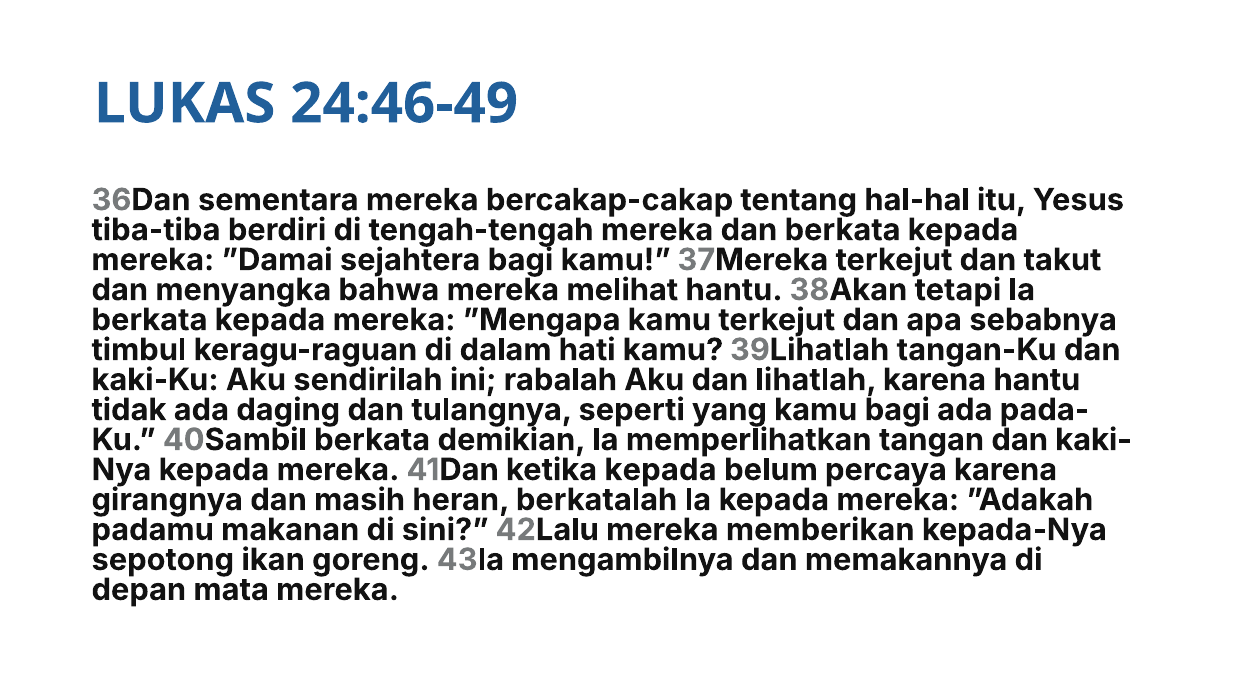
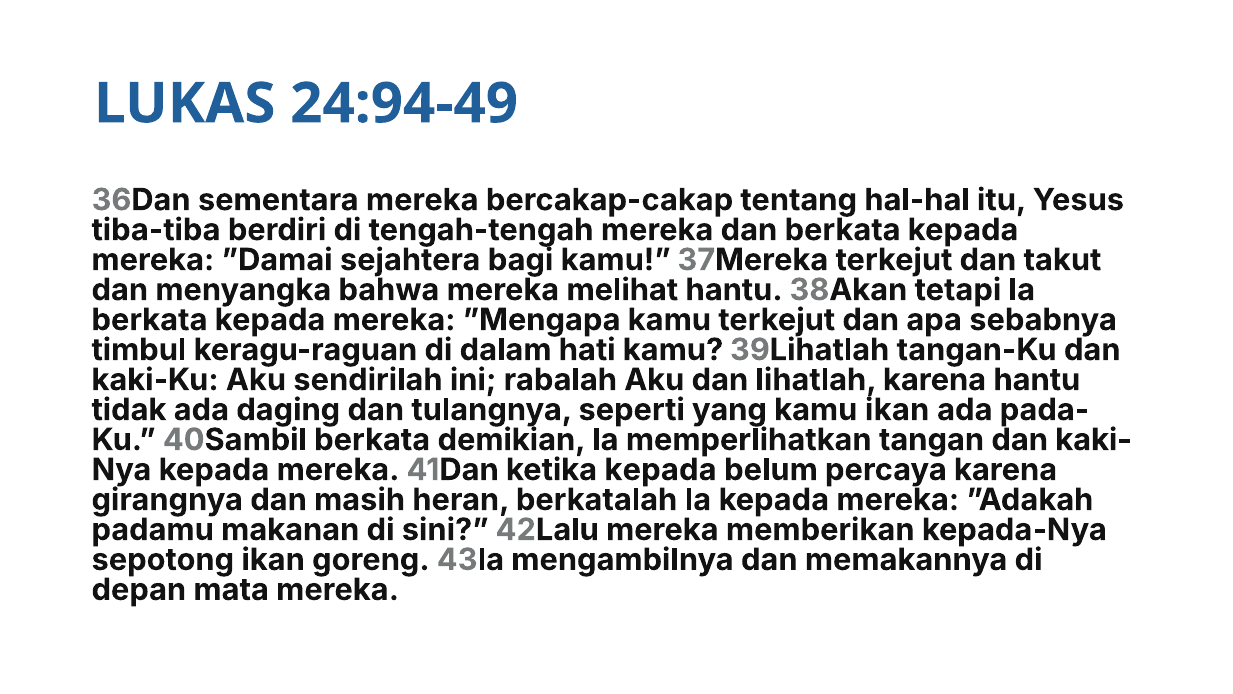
24:46-49: 24:46-49 -> 24:94-49 (404, 104)
kamu bagi: bagi -> ikan (897, 410)
